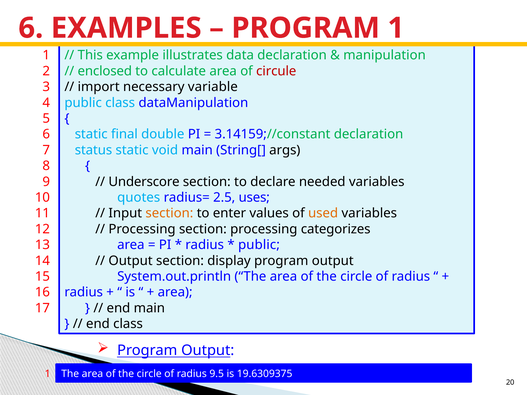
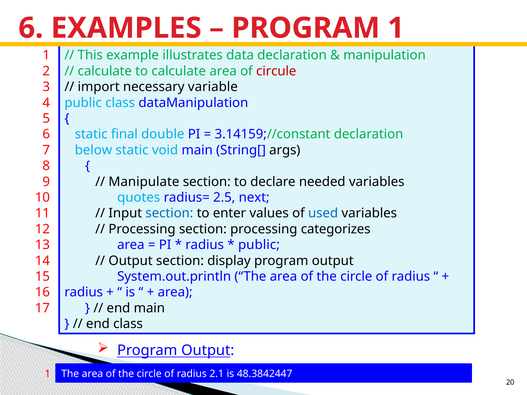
enclosed: enclosed -> calculate (105, 71)
status: status -> below (93, 150)
Underscore: Underscore -> Manipulate (144, 182)
uses: uses -> next (254, 198)
section colour: orange -> blue (169, 213)
used colour: orange -> blue (323, 213)
9.5: 9.5 -> 2.1 (217, 374)
19.6309375: 19.6309375 -> 48.3842447 (265, 374)
